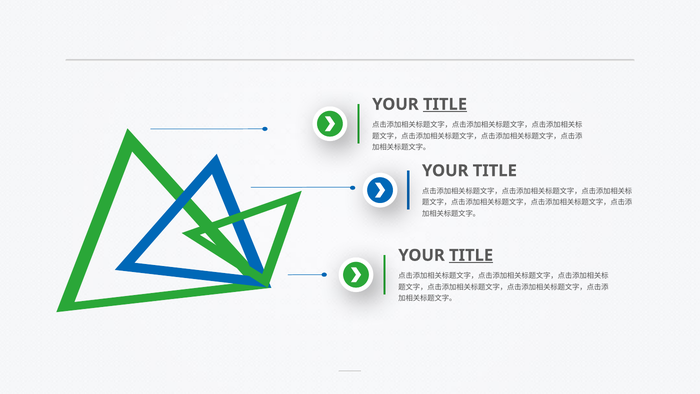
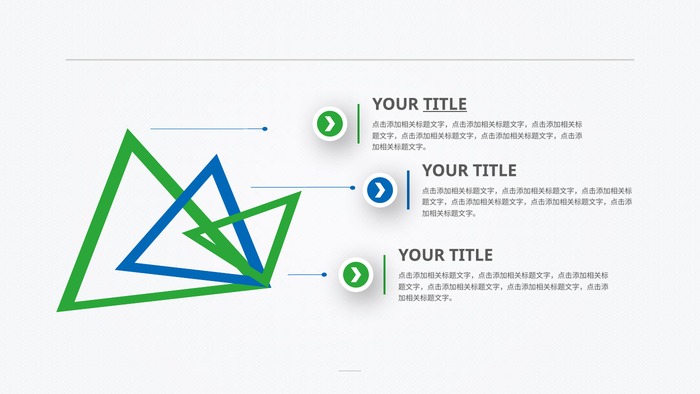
TITLE underline: present -> none (471, 255)
